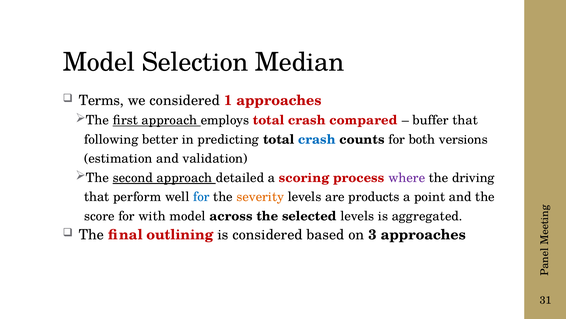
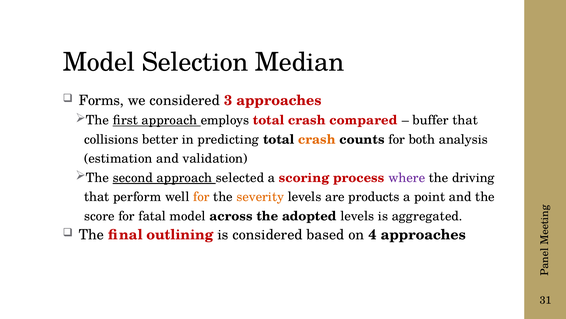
Terms: Terms -> Forms (101, 100)
1: 1 -> 3 (228, 100)
following: following -> collisions (111, 139)
crash colour: blue -> orange (317, 139)
versions: versions -> analysis (463, 139)
detailed: detailed -> selected (240, 177)
for colour: blue -> orange (201, 197)
with: with -> fatal (152, 216)
selected: selected -> adopted (309, 216)
3: 3 -> 4 (373, 234)
